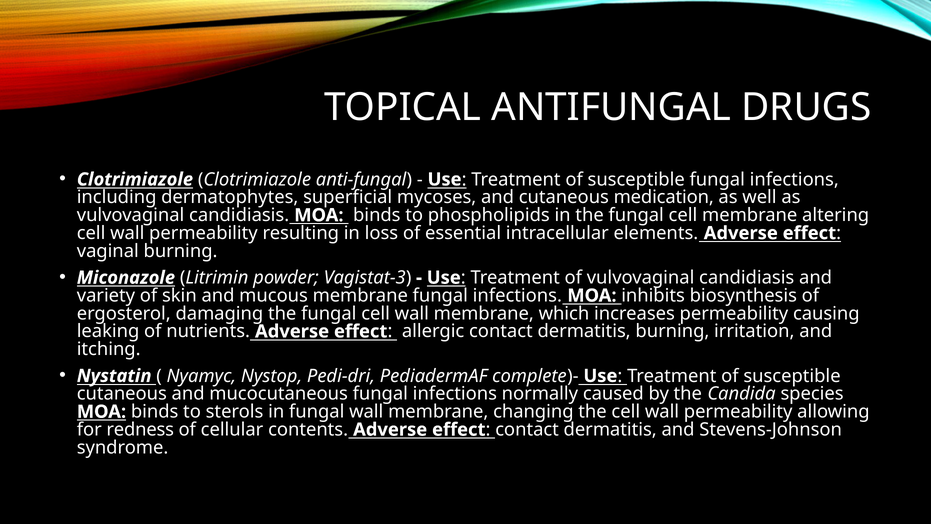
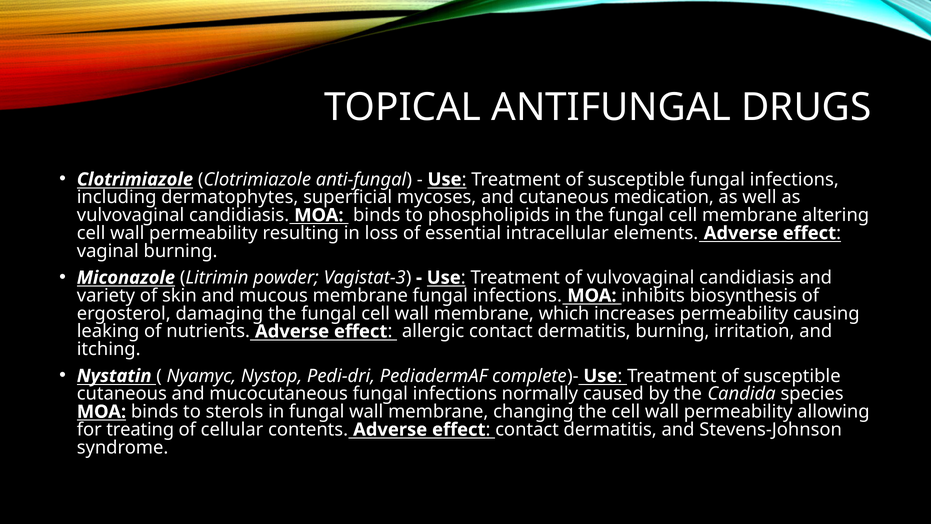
redness: redness -> treating (140, 429)
